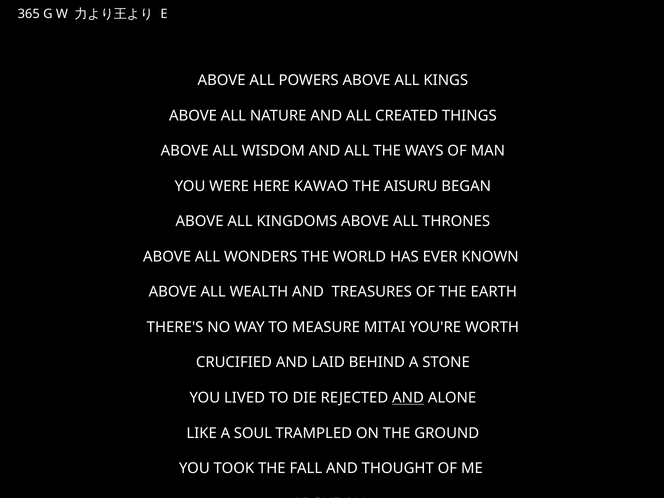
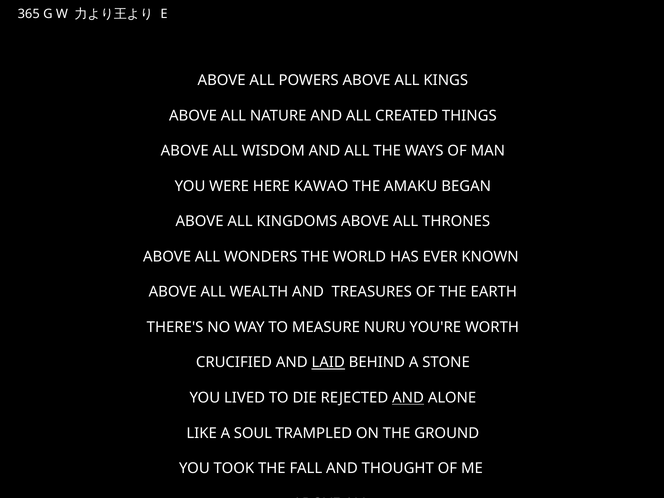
AISURU: AISURU -> AMAKU (411, 186)
MITAI: MITAI -> NURU (385, 327)
LAID underline: none -> present (328, 363)
